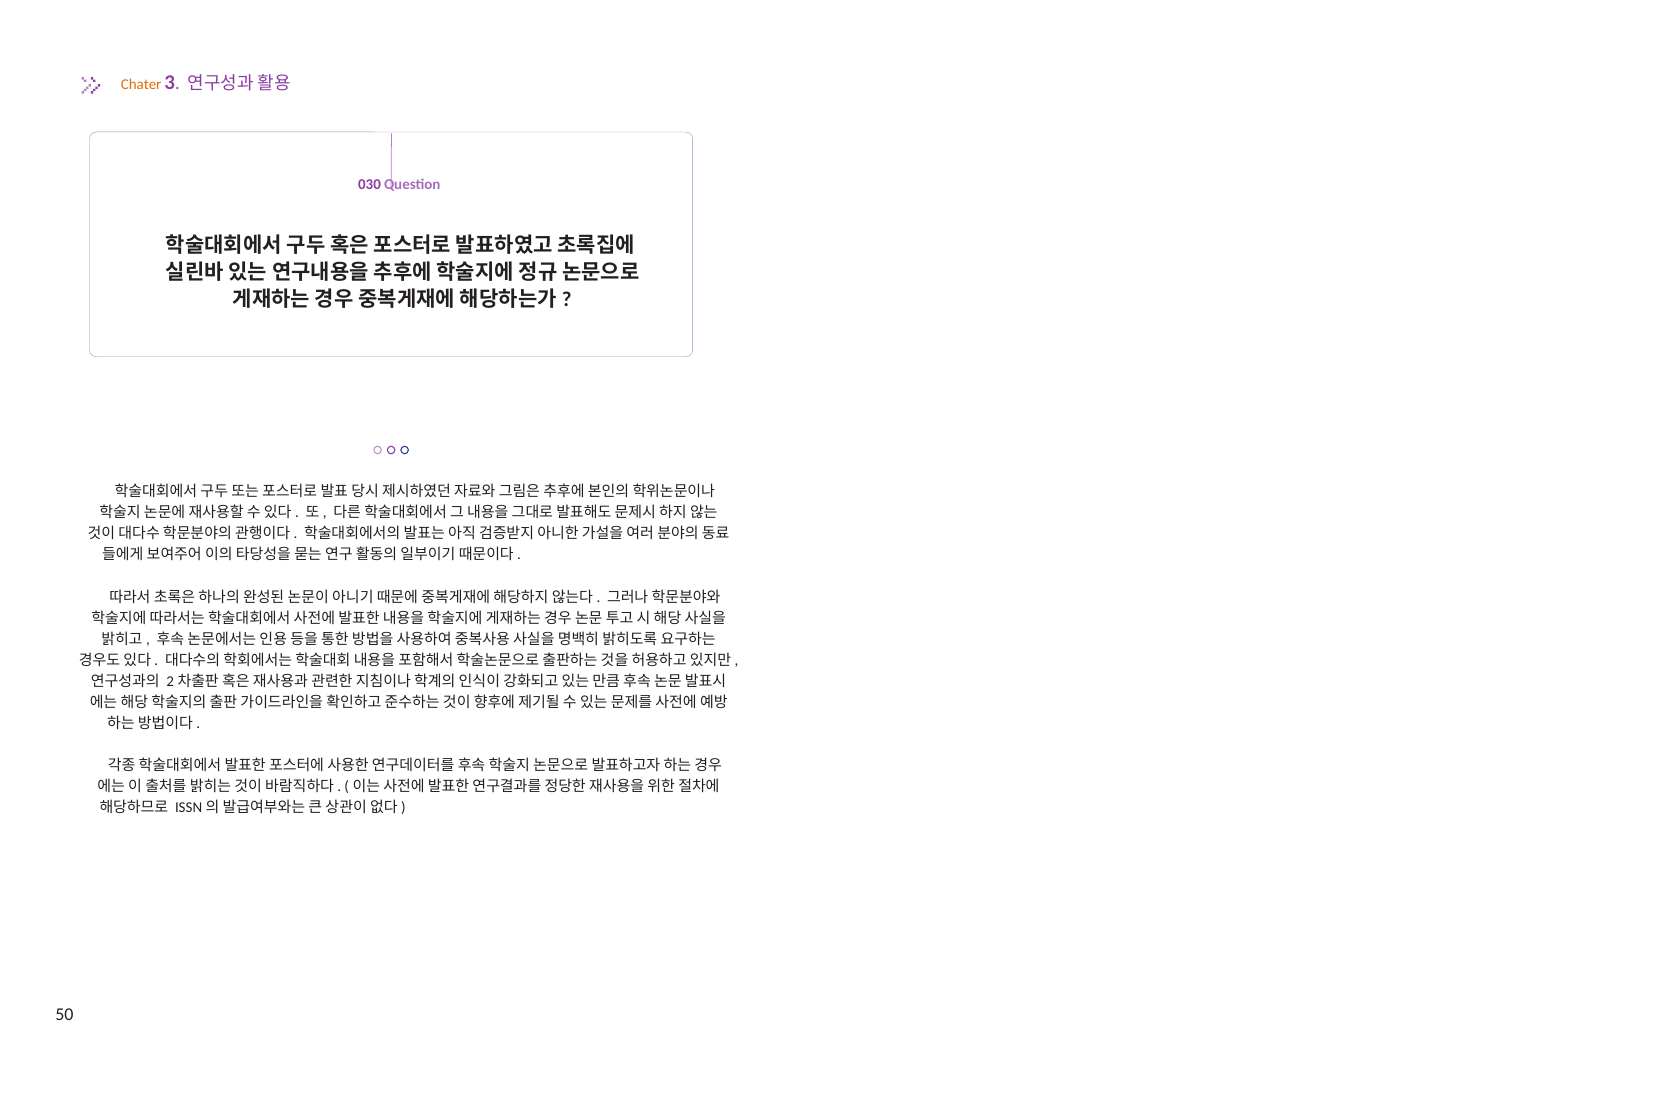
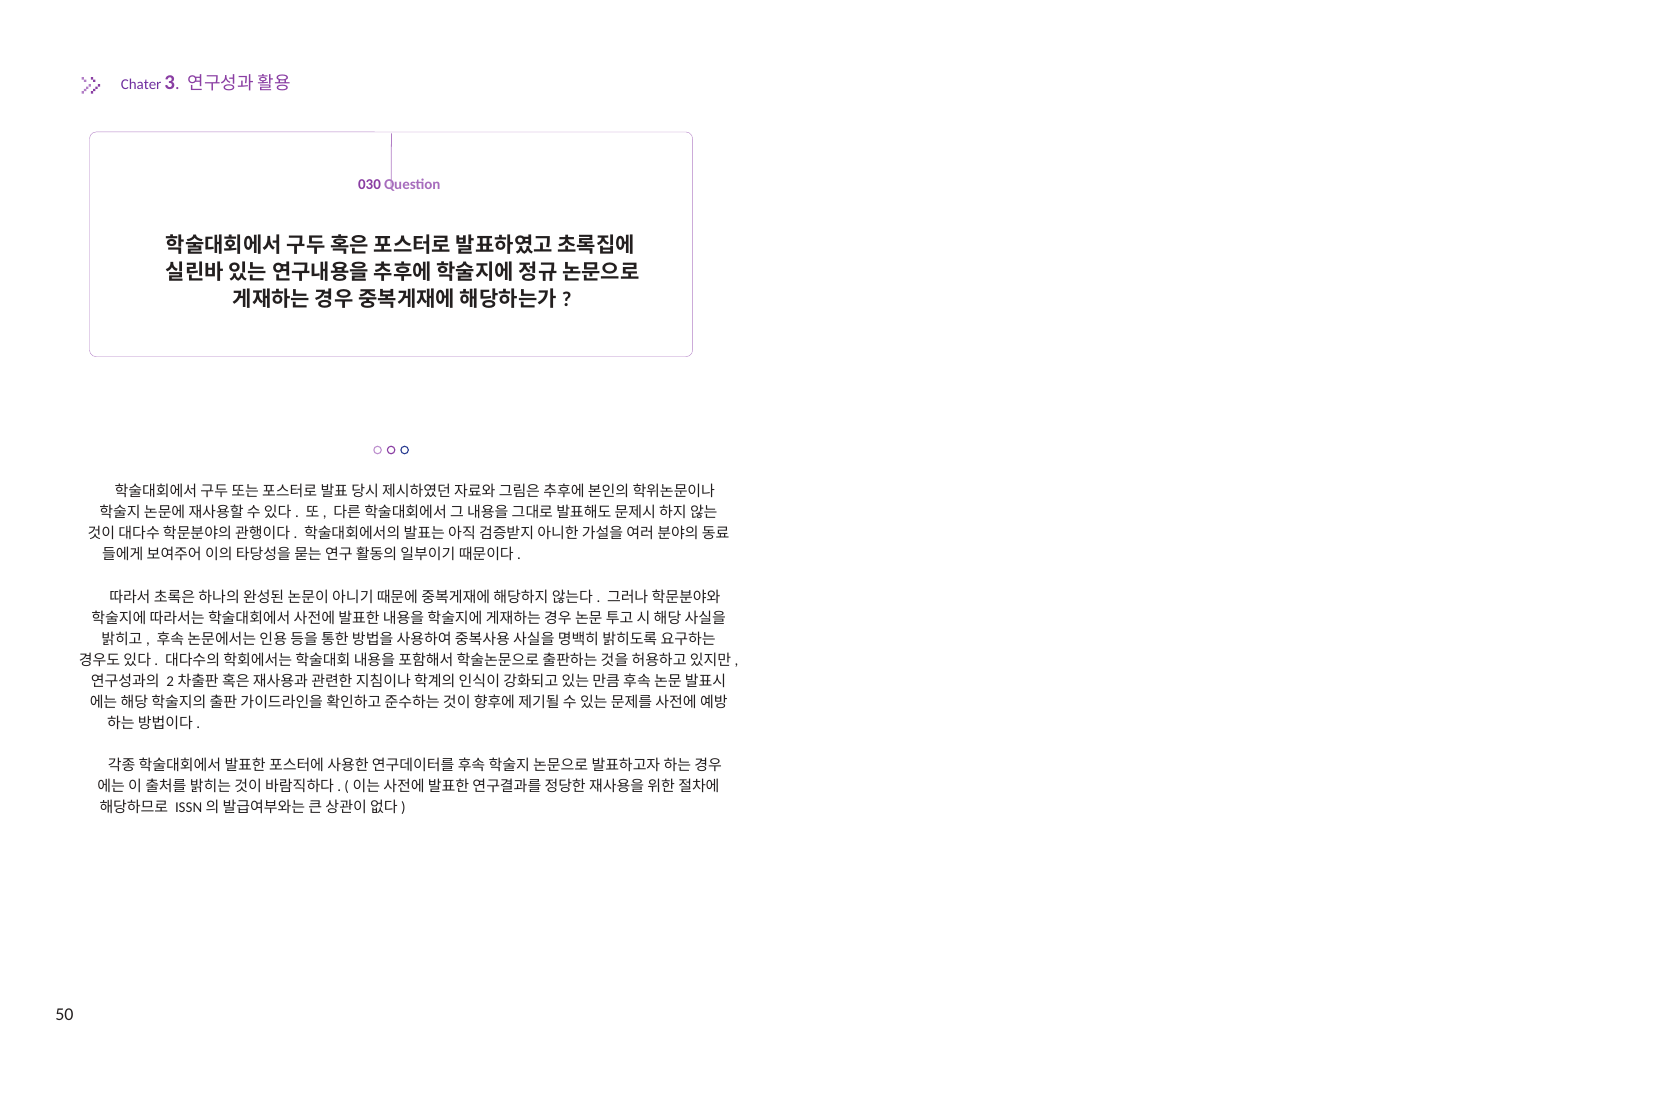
Chater colour: orange -> purple (141, 85)
